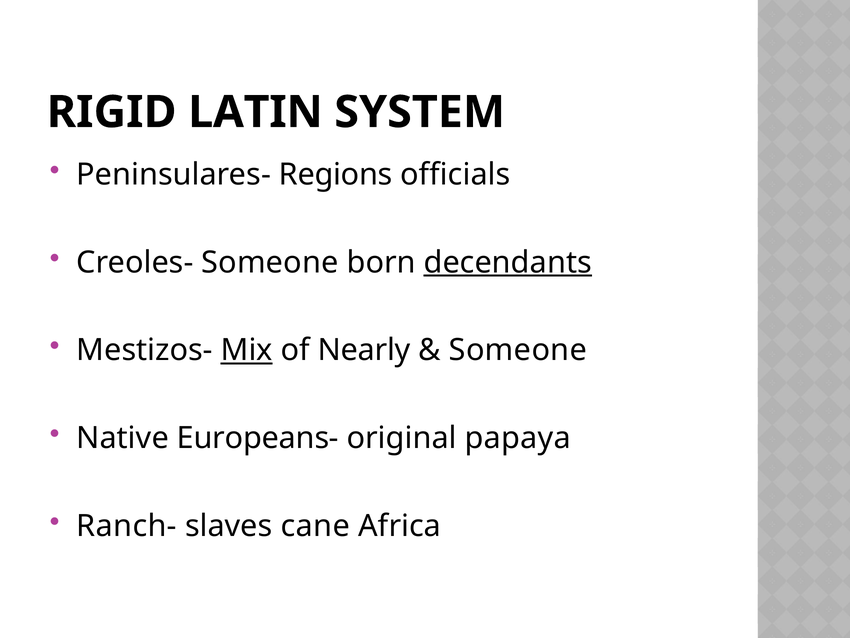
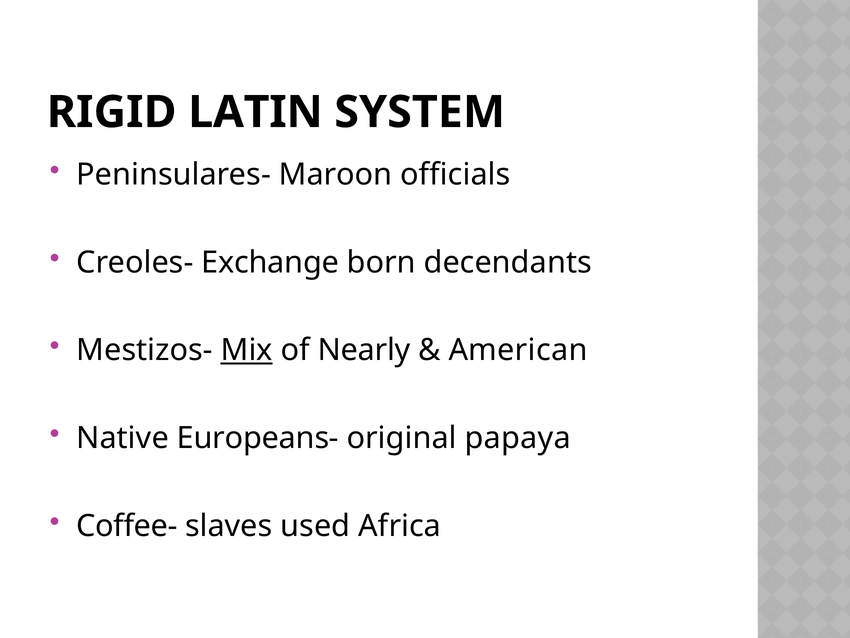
Regions: Regions -> Maroon (336, 174)
Creoles- Someone: Someone -> Exchange (270, 262)
decendants underline: present -> none (508, 262)
Someone: Someone -> American (518, 350)
Ranch-: Ranch- -> Coffee- (127, 526)
cane: cane -> used (315, 526)
